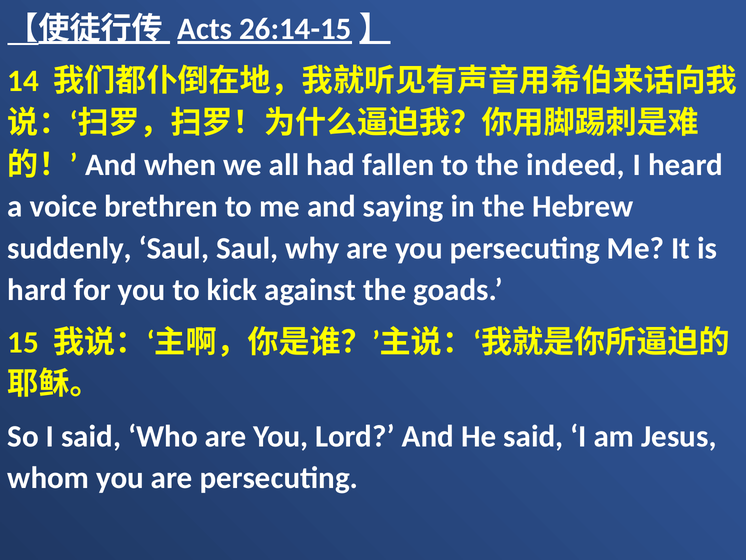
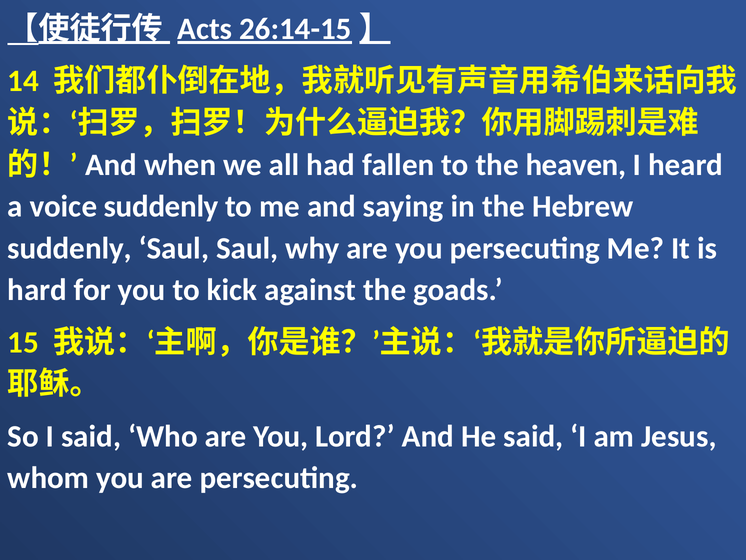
indeed: indeed -> heaven (576, 165)
voice brethren: brethren -> suddenly (161, 206)
